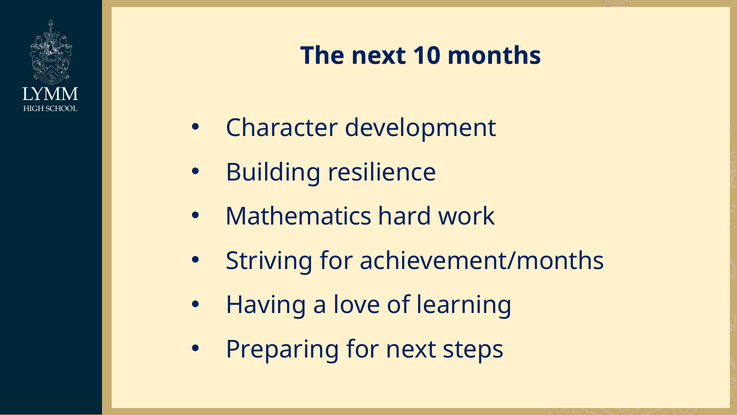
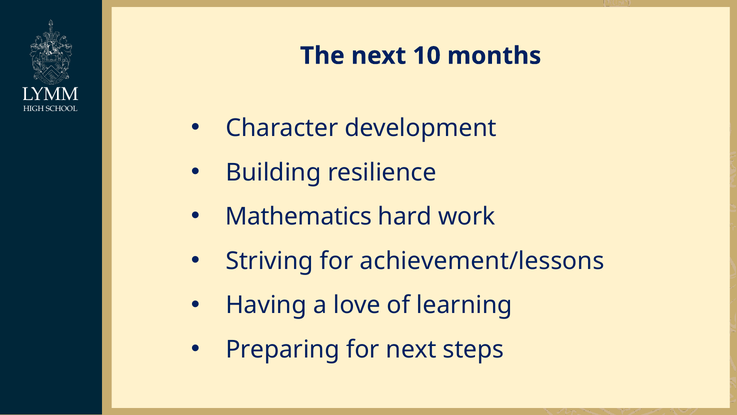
achievement/months: achievement/months -> achievement/lessons (482, 261)
